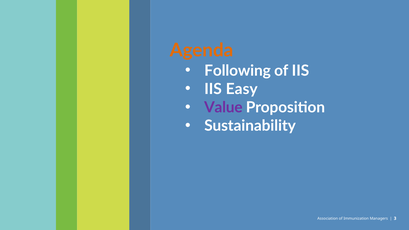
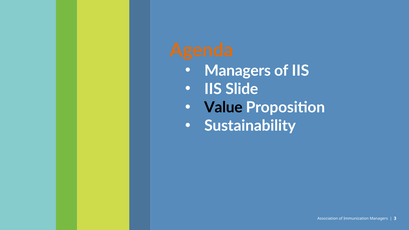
Following: Following -> Managers (238, 71)
Easy: Easy -> Slide (242, 89)
Value colour: purple -> black (223, 107)
